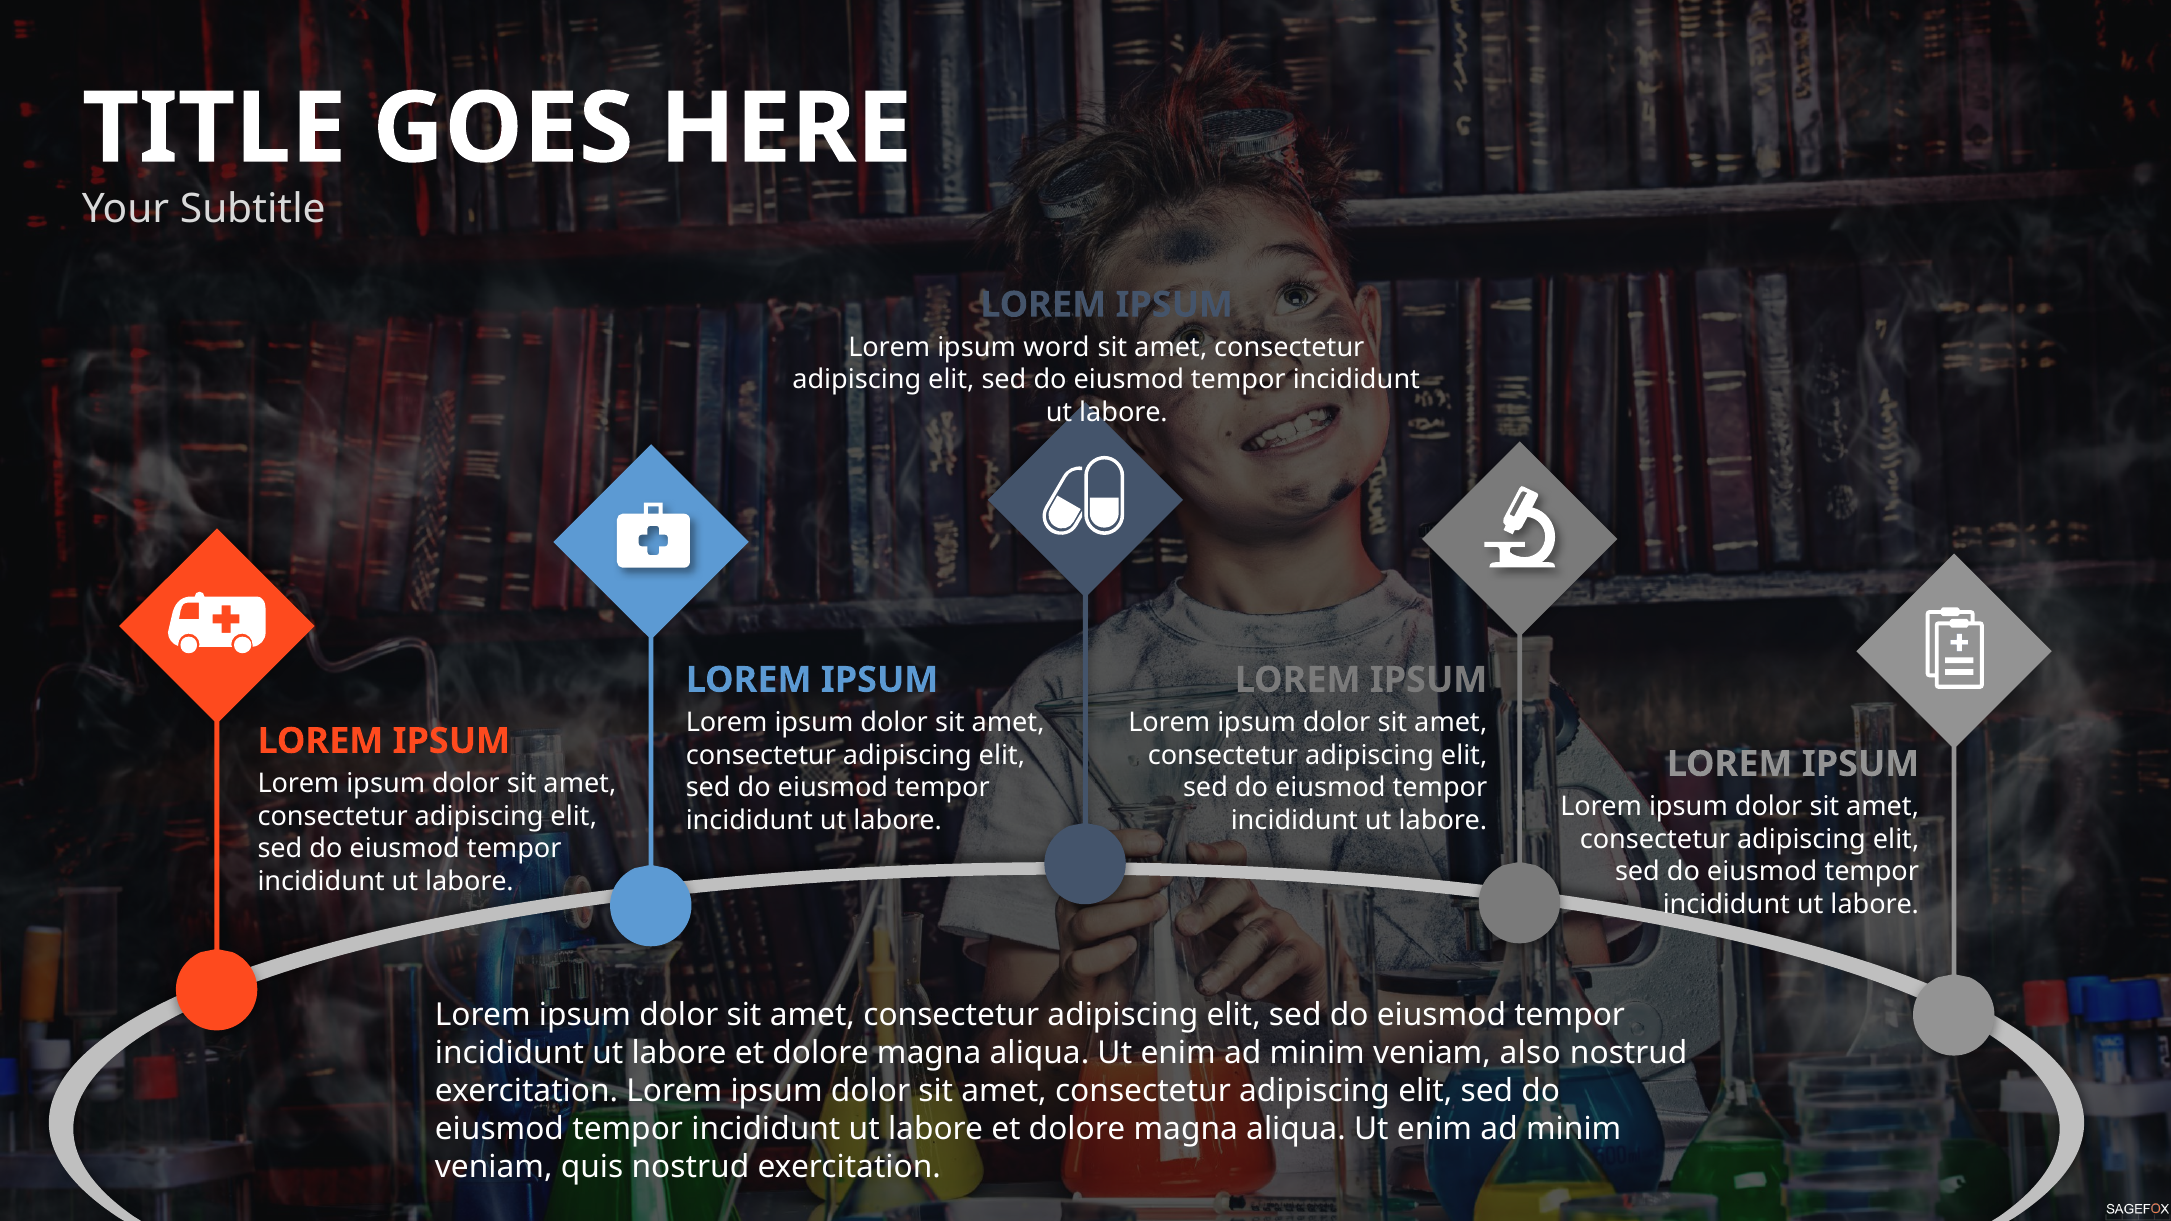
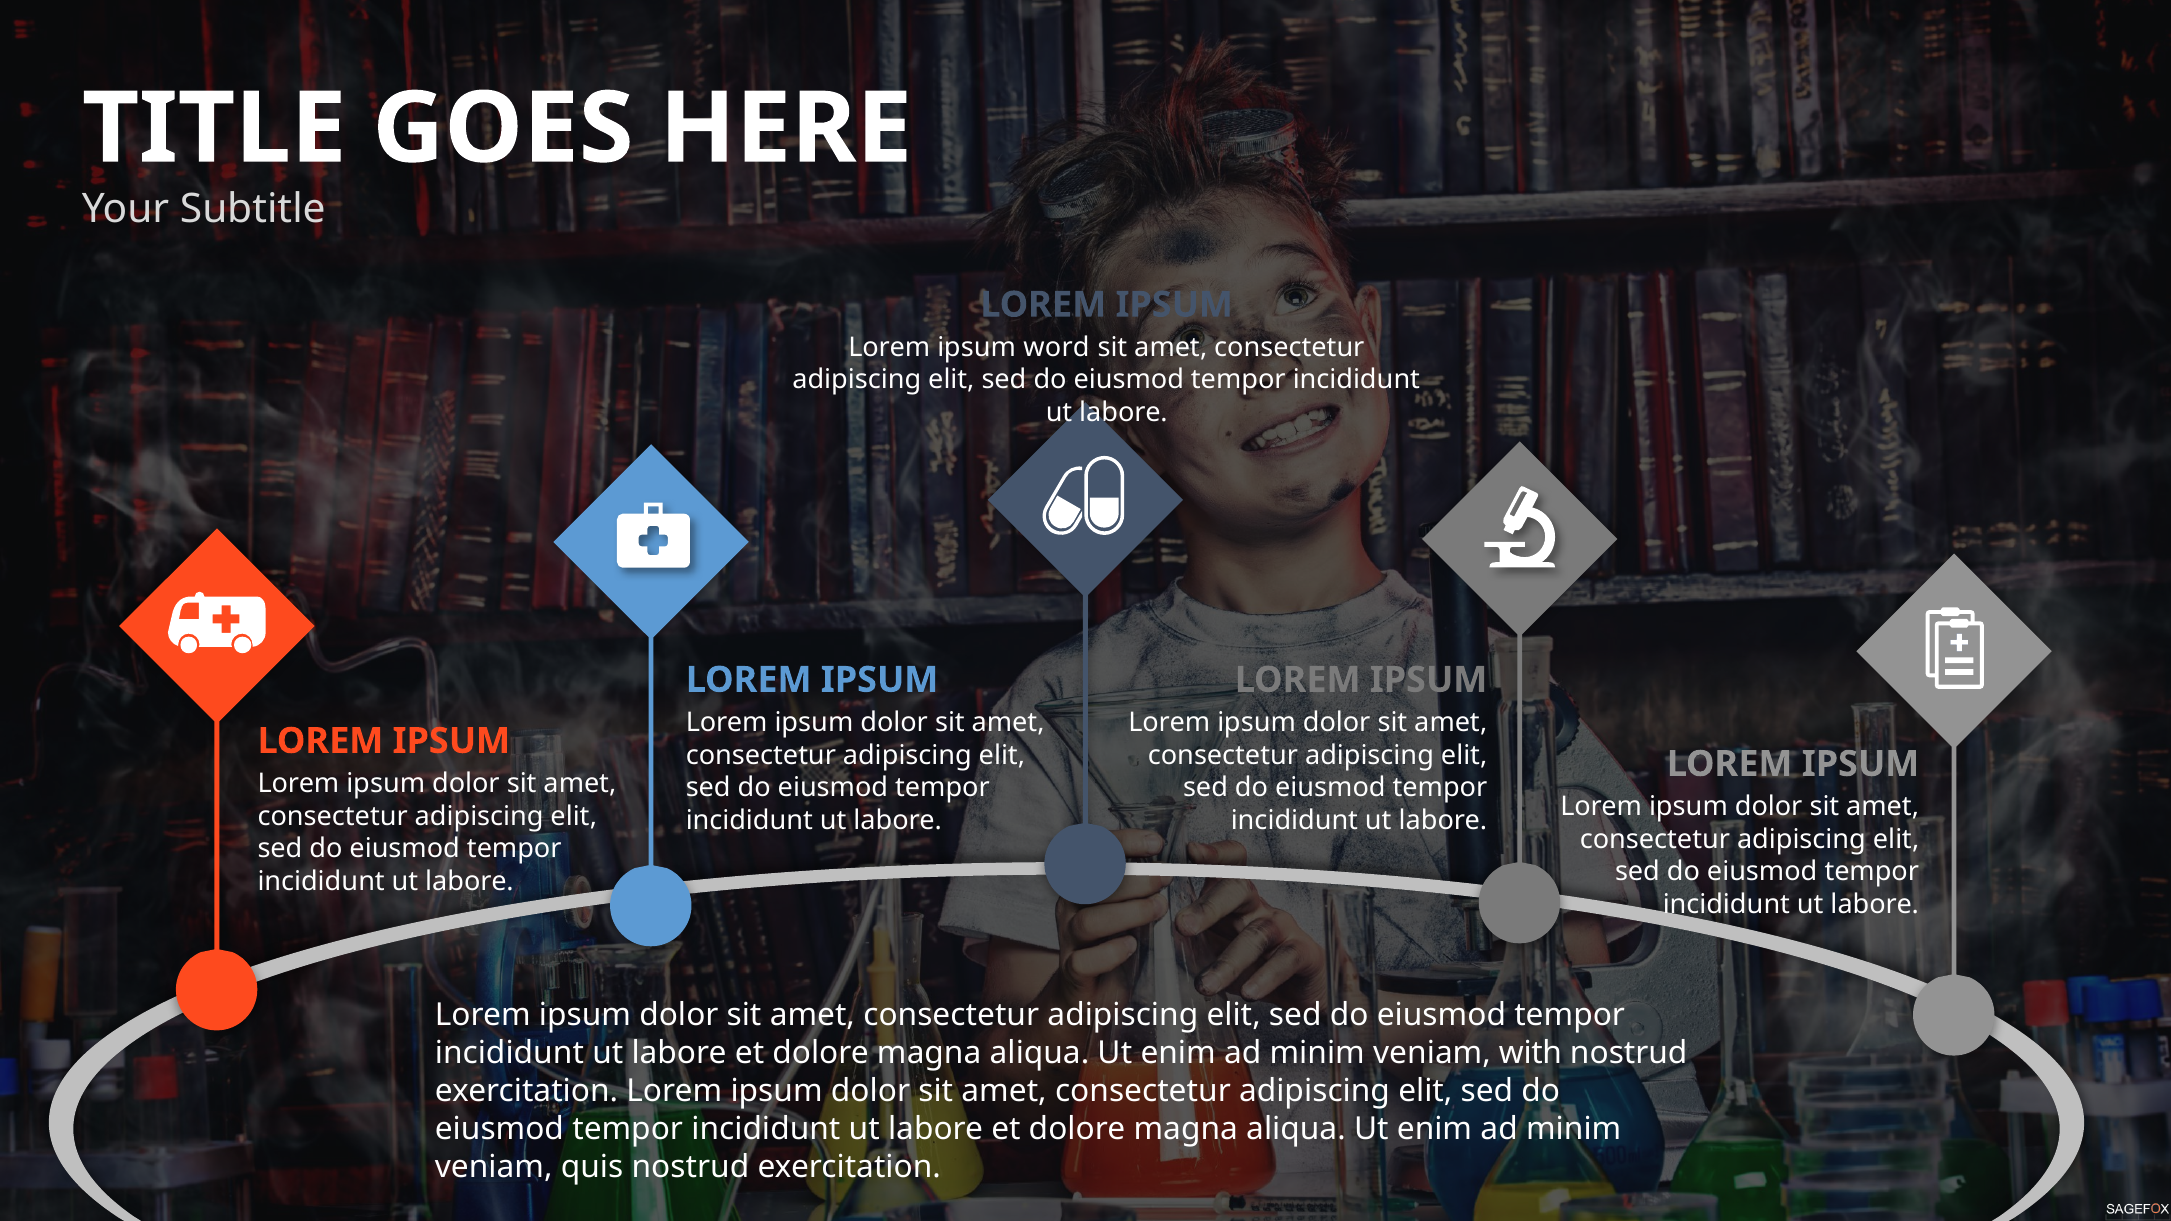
also: also -> with (1530, 1054)
